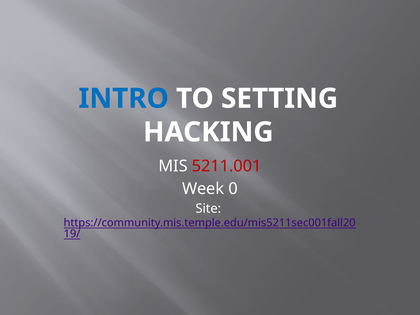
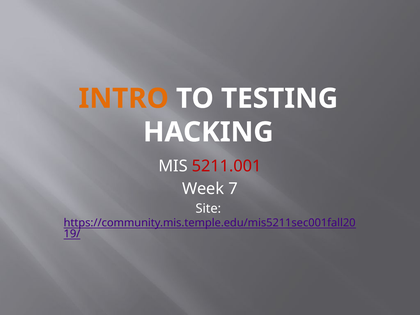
INTRO colour: blue -> orange (124, 99)
SETTING: SETTING -> TESTING (280, 99)
0: 0 -> 7 (233, 189)
